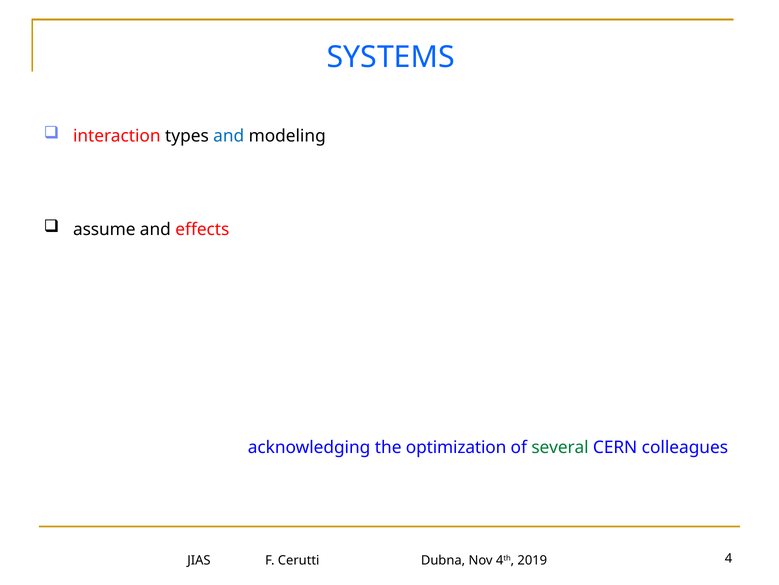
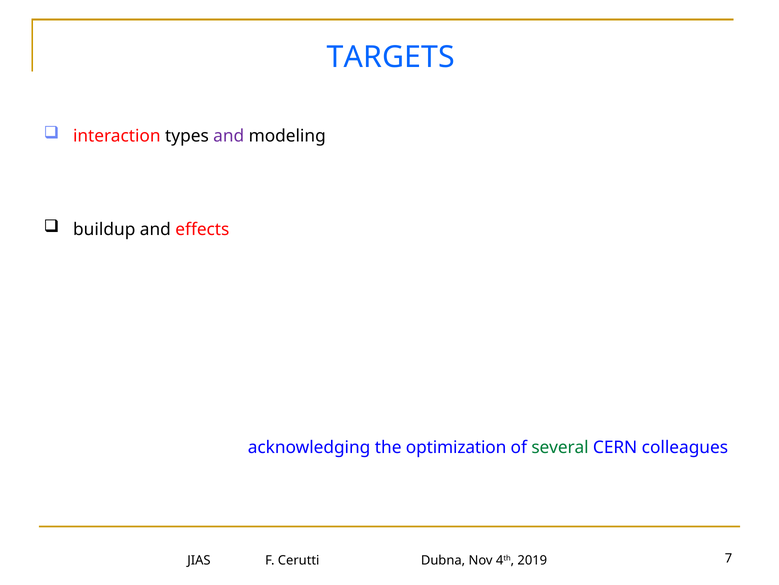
SYSTEMS: SYSTEMS -> TARGETS (391, 57)
and colour: blue -> purple (229, 136)
assume: assume -> buildup (104, 229)
4: 4 -> 7 (729, 558)
